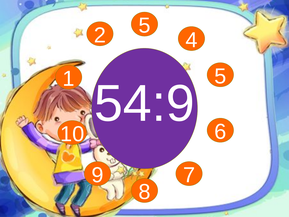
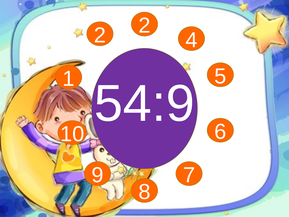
2 5: 5 -> 2 (144, 26)
